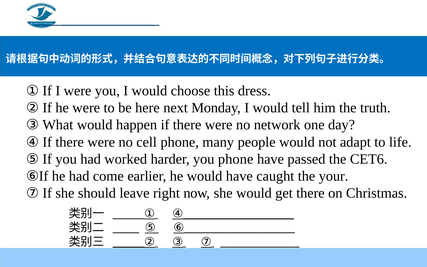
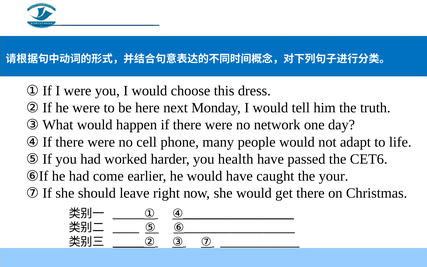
you phone: phone -> health (236, 159)
